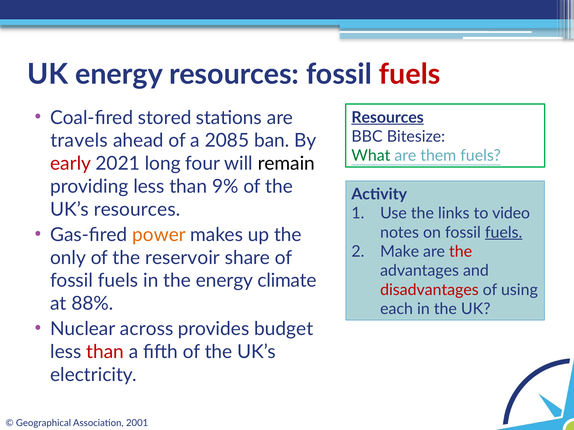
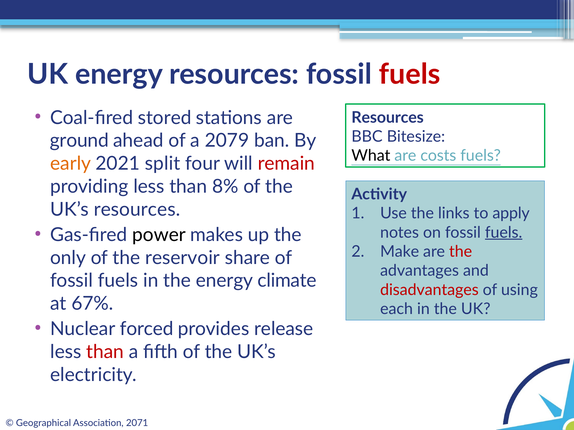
Resources underline: present -> none (388, 118)
travels: travels -> ground (79, 141)
2085: 2085 -> 2079 (227, 141)
What colour: green -> black (371, 156)
them: them -> costs (438, 156)
early colour: red -> orange (71, 164)
long: long -> split (163, 164)
remain colour: black -> red (286, 164)
9%: 9% -> 8% (225, 187)
video: video -> apply (511, 214)
power colour: orange -> black (159, 235)
88%: 88% -> 67% (92, 304)
across: across -> forced (147, 329)
budget: budget -> release (284, 329)
2001: 2001 -> 2071 (137, 423)
